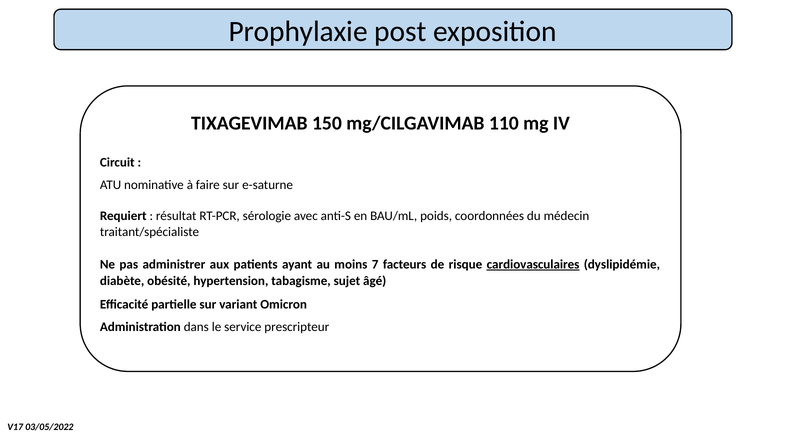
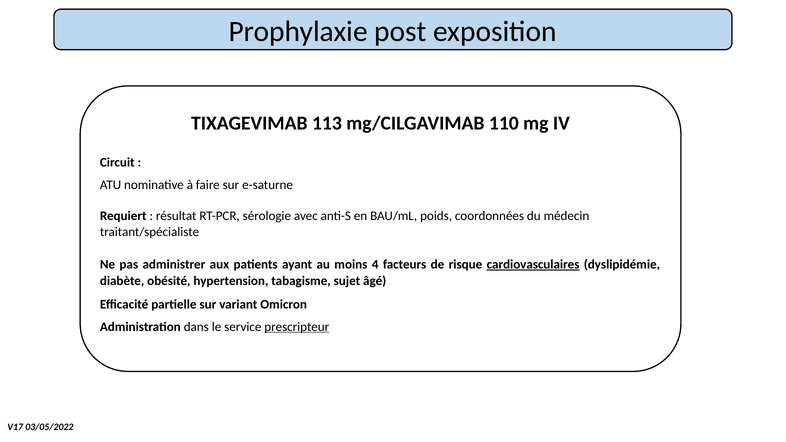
150: 150 -> 113 (327, 123)
7: 7 -> 4 (375, 264)
prescripteur underline: none -> present (297, 327)
